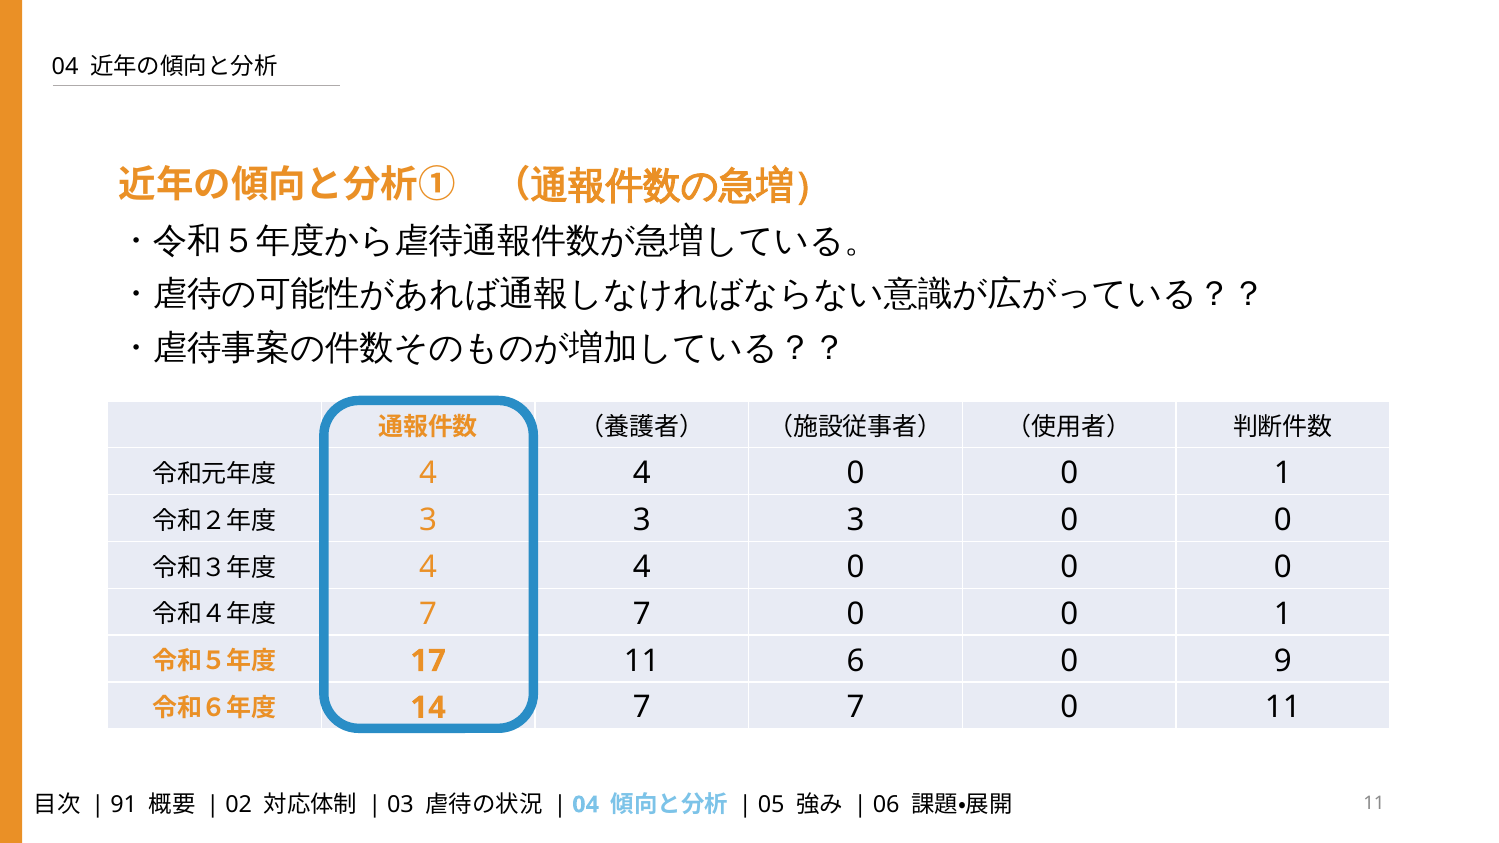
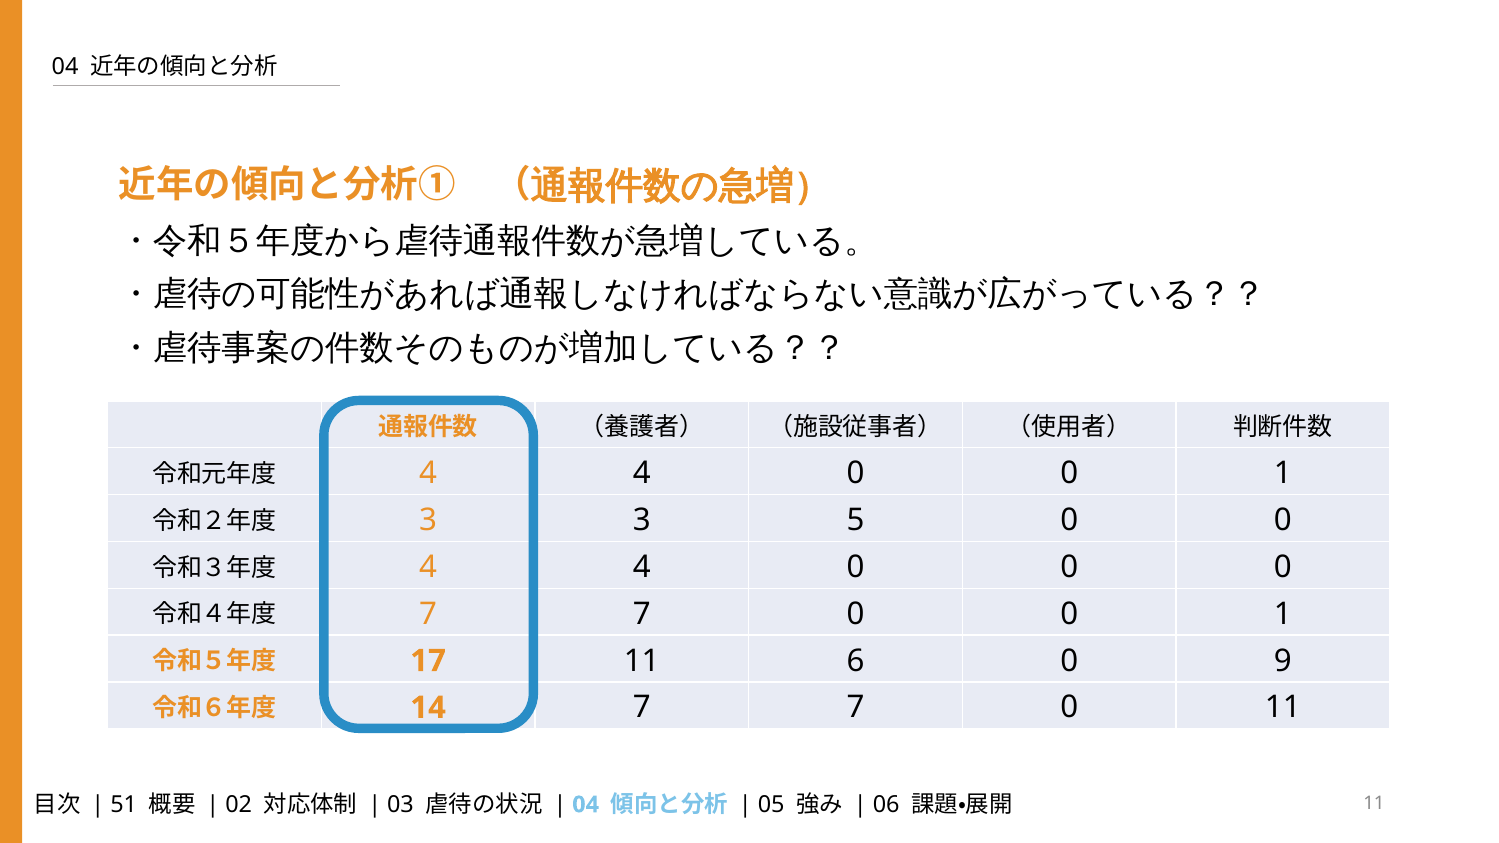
3 3 3: 3 -> 5 (856, 520)
91: 91 -> 51 (124, 805)
